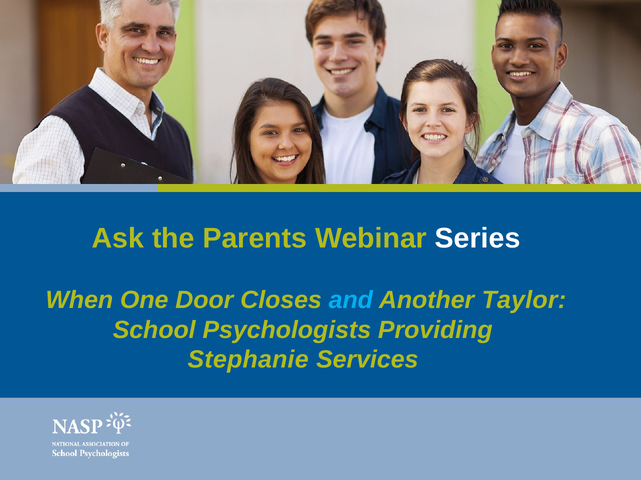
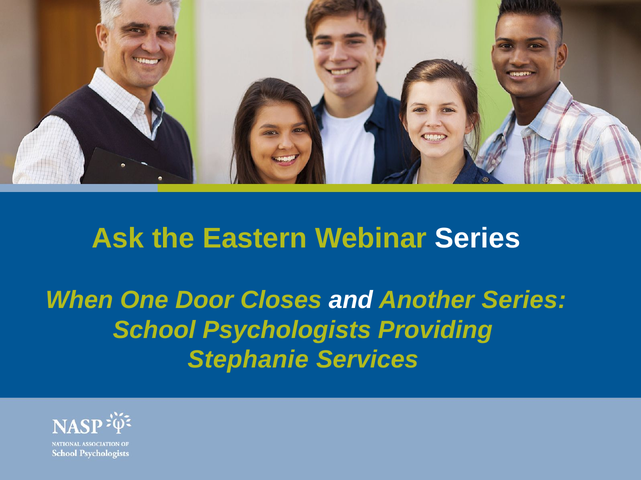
Parents: Parents -> Eastern (255, 239)
and colour: light blue -> white (351, 300)
Another Taylor: Taylor -> Series (524, 300)
